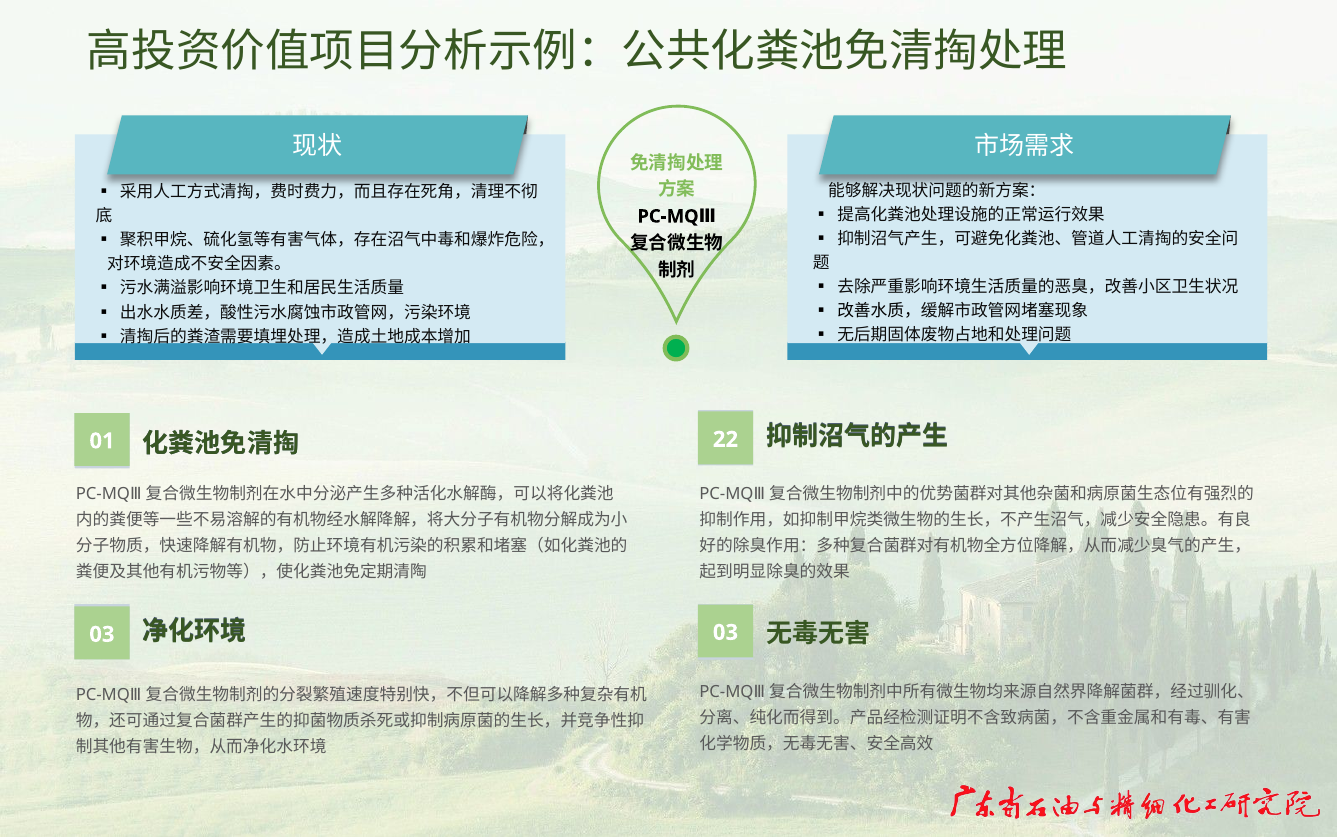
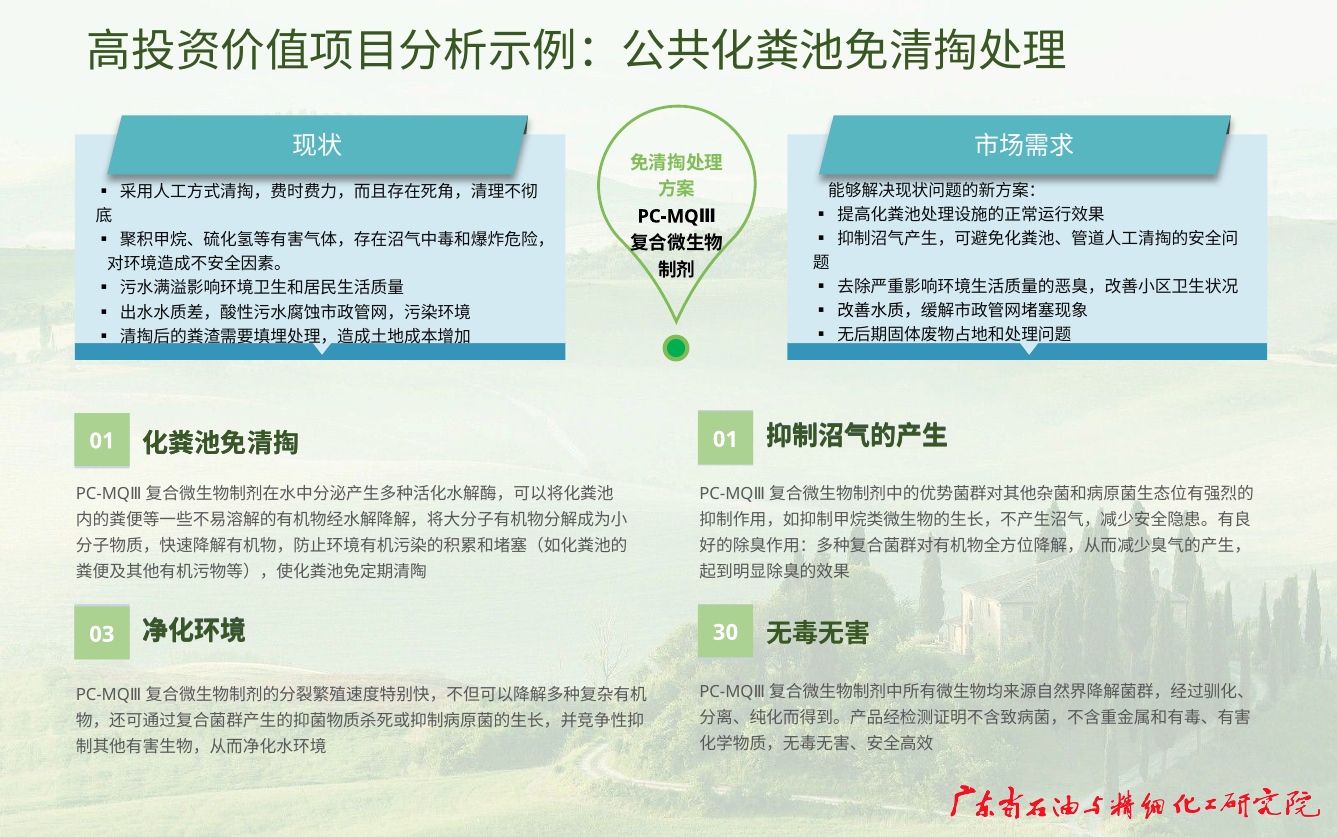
01 22: 22 -> 01 (725, 439)
03 03: 03 -> 30 (725, 632)
